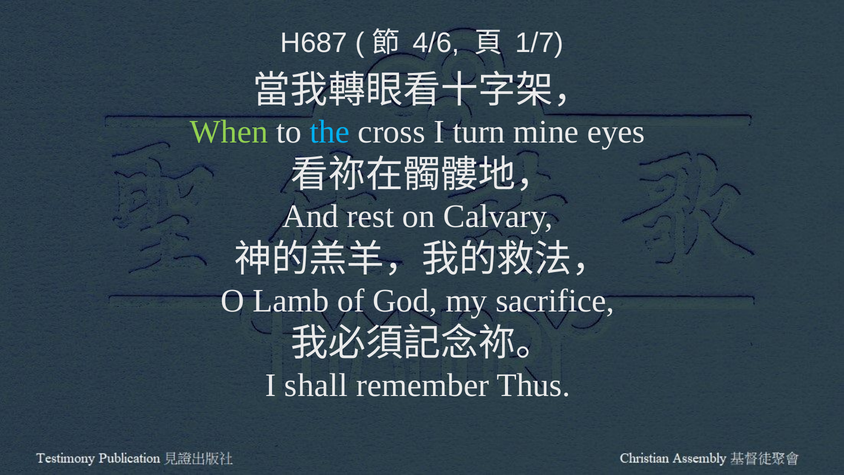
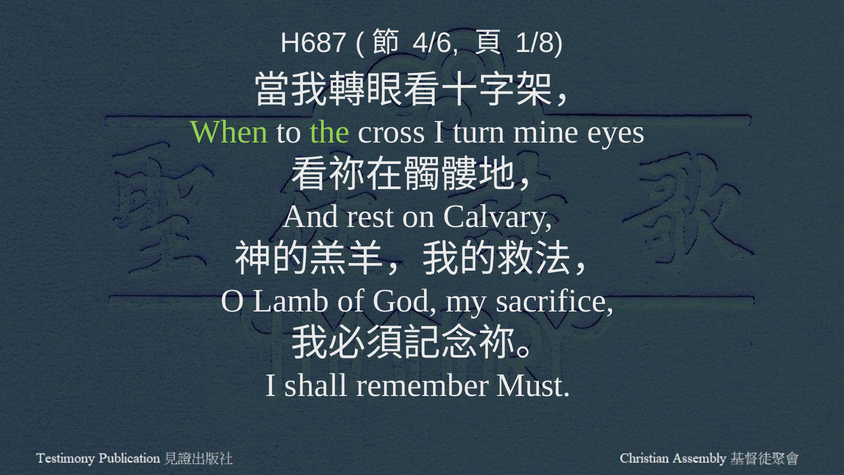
1/7: 1/7 -> 1/8 (539, 43)
the colour: light blue -> light green (330, 132)
Thus: Thus -> Must (534, 385)
